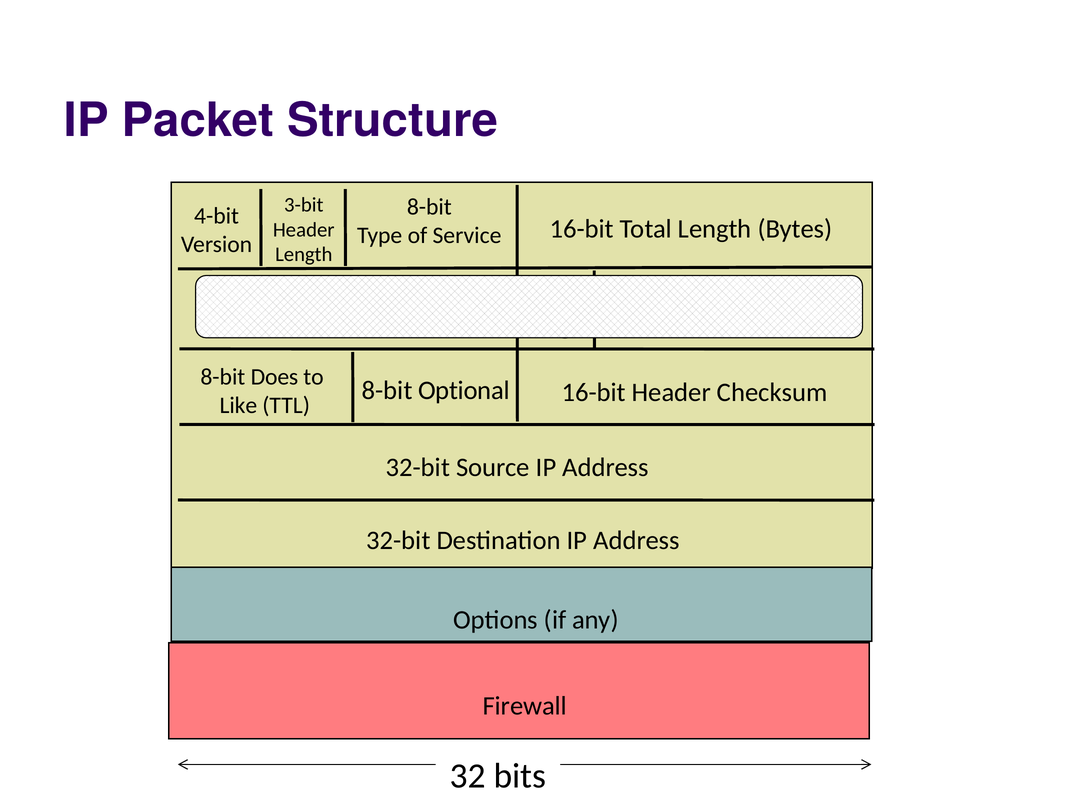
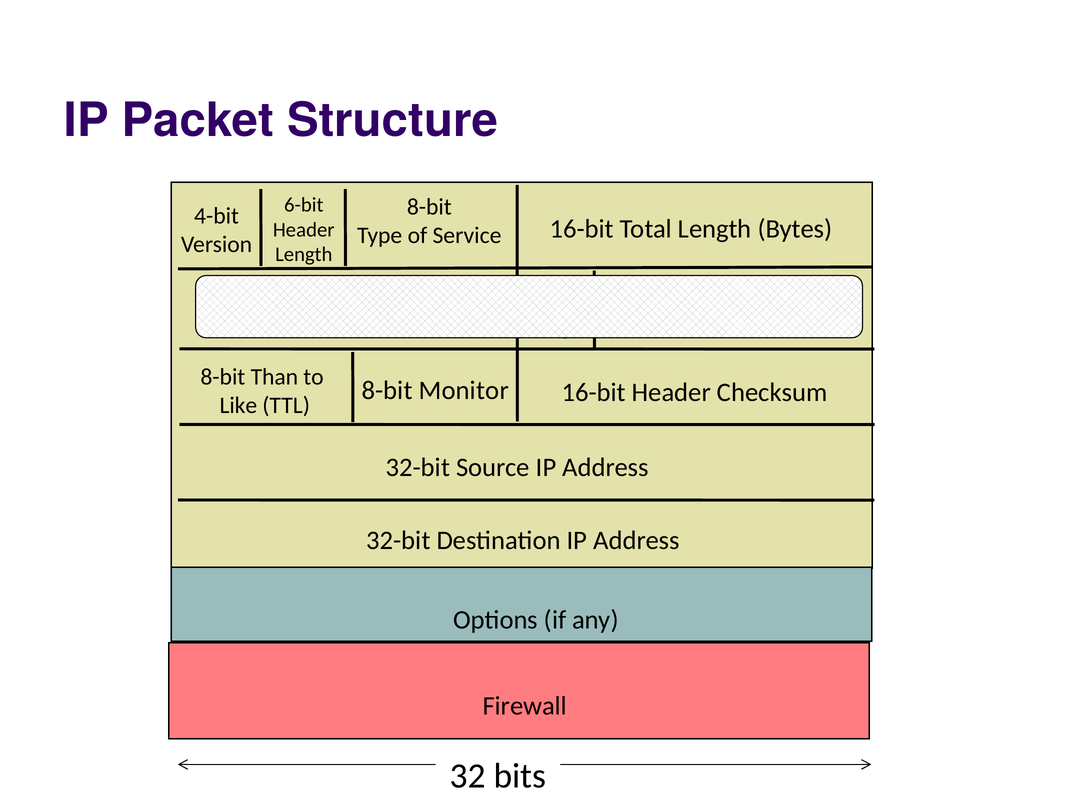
3-bit: 3-bit -> 6-bit (304, 205)
Does: Does -> Than (274, 377)
Optional: Optional -> Monitor (464, 391)
